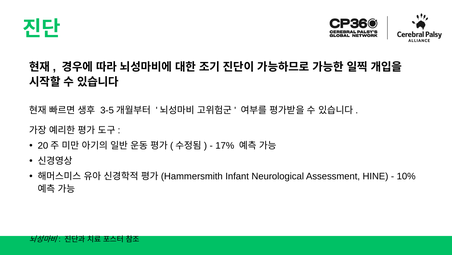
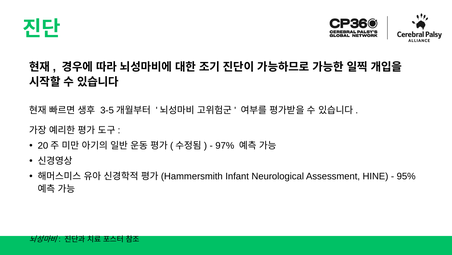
17%: 17% -> 97% (225, 145)
10%: 10% -> 95% (406, 176)
